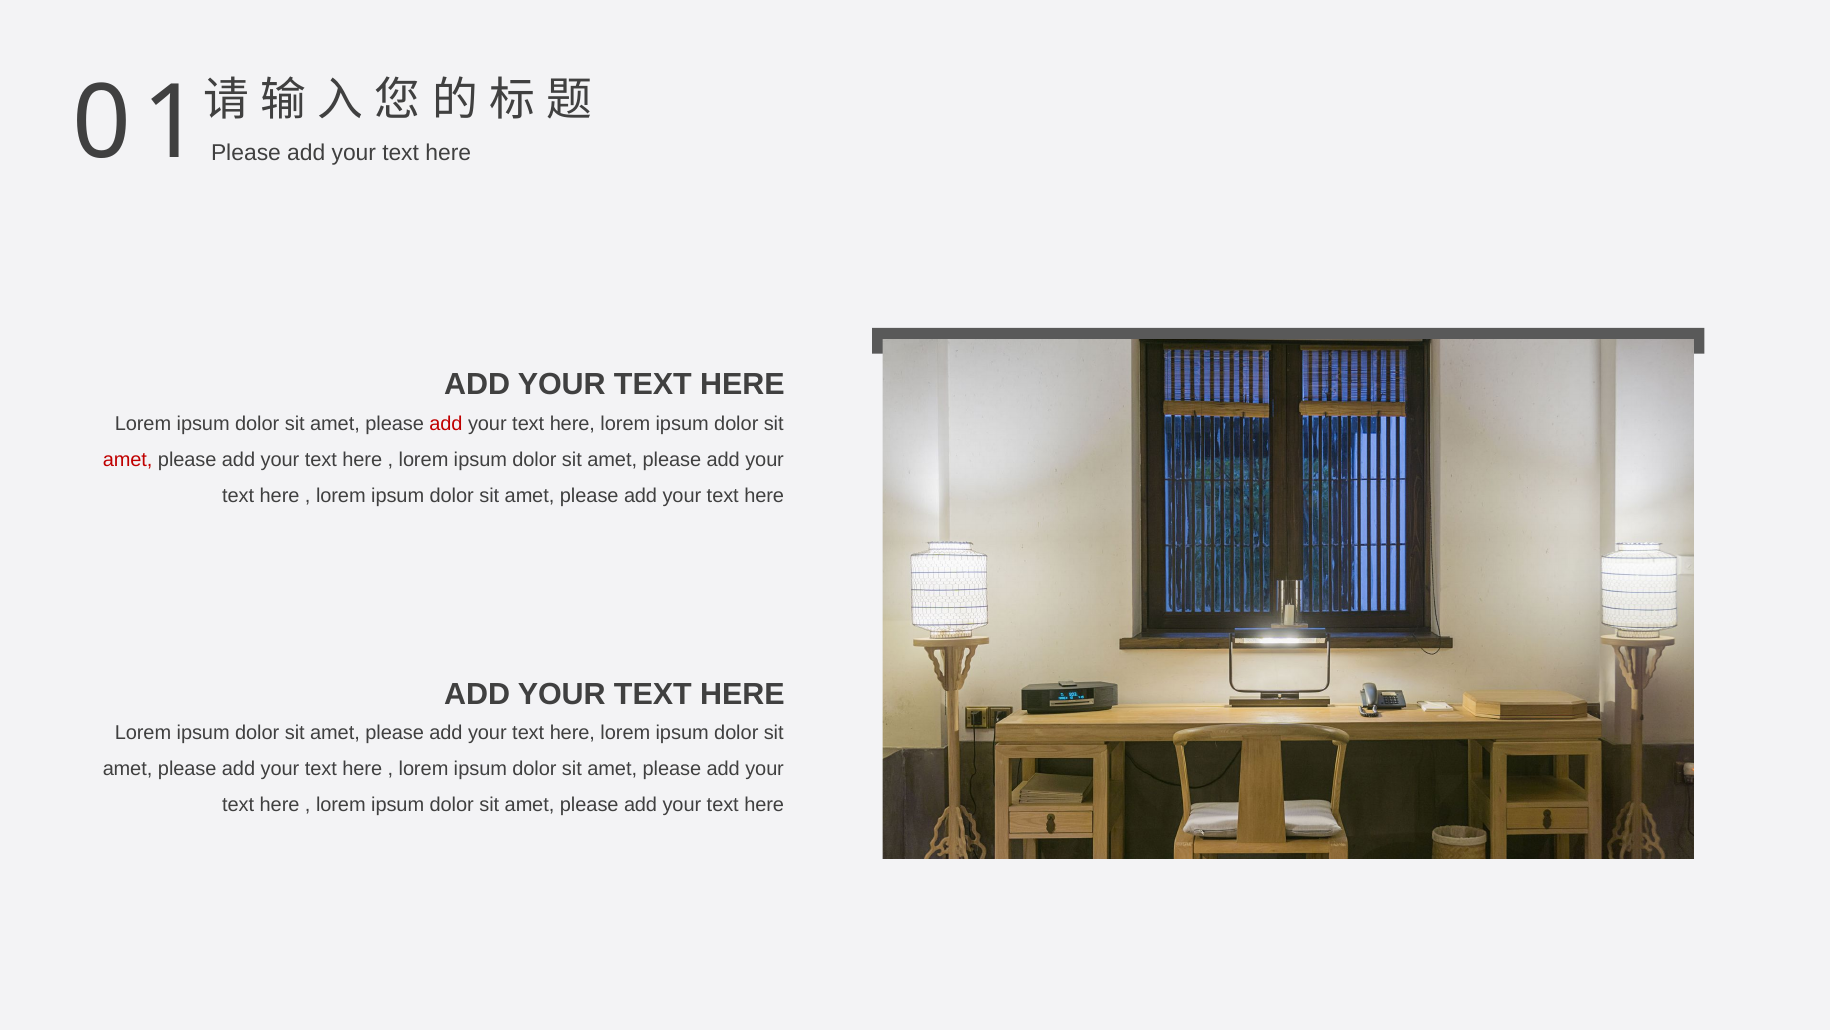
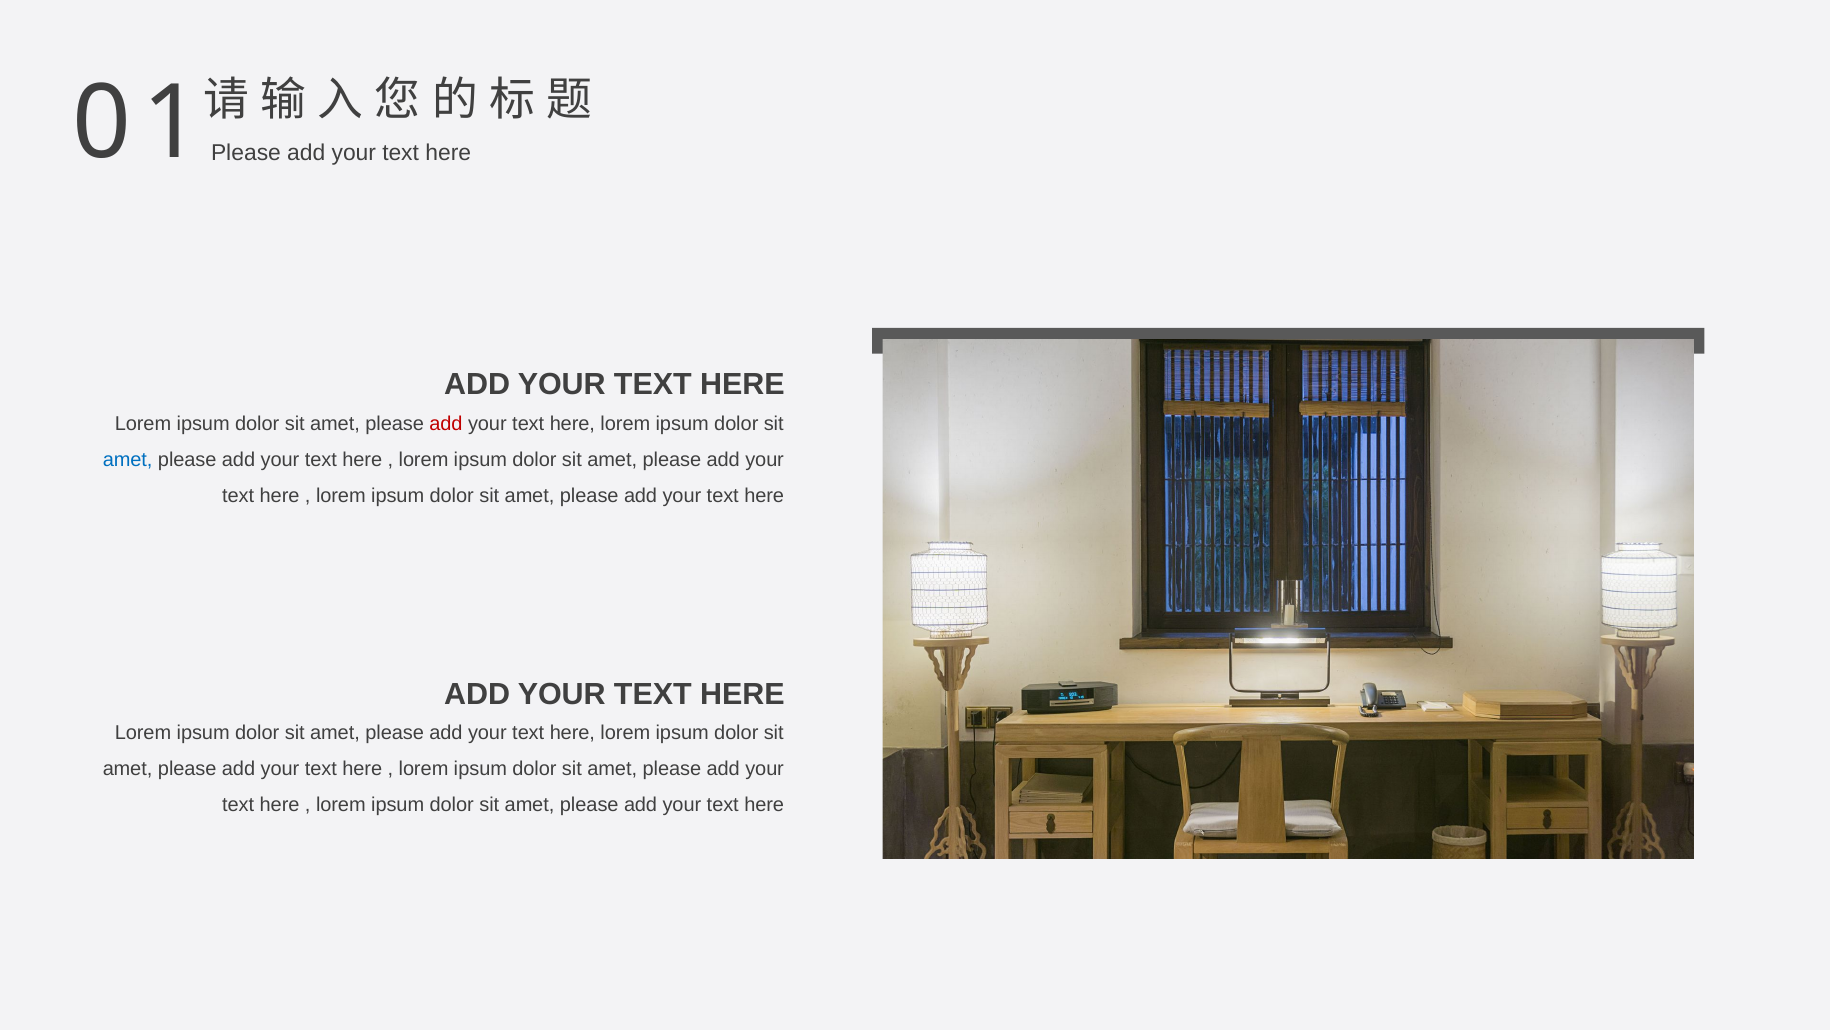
amet colour: red -> blue (128, 459)
